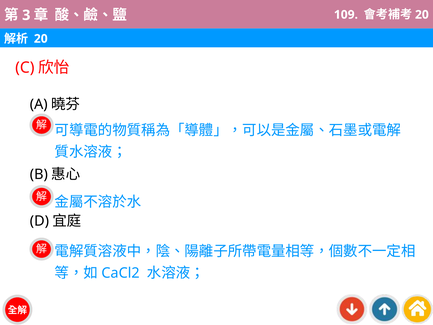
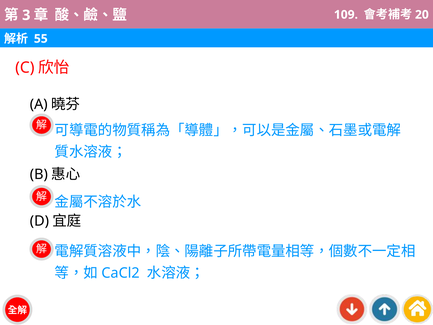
20: 20 -> 55 (41, 39)
